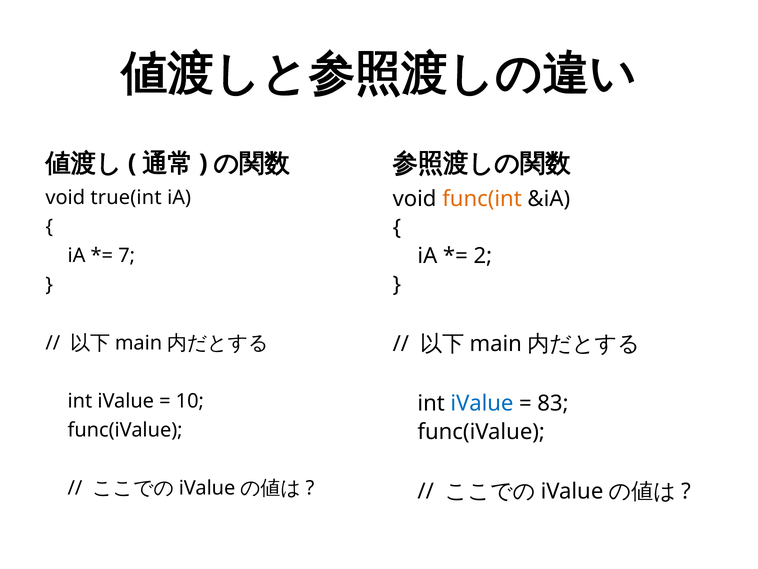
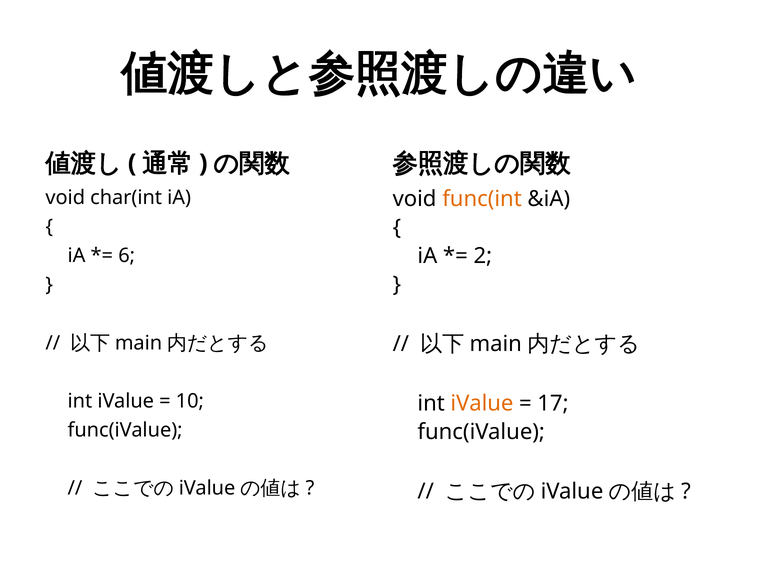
true(int: true(int -> char(int (126, 197)
7: 7 -> 6 (127, 256)
iValue colour: blue -> orange (482, 403)
83: 83 -> 17 (553, 403)
